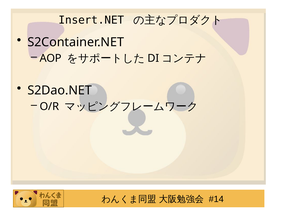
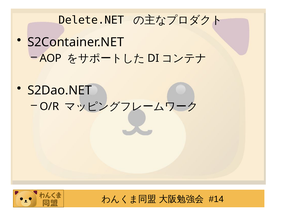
Insert.NET: Insert.NET -> Delete.NET (91, 20)
